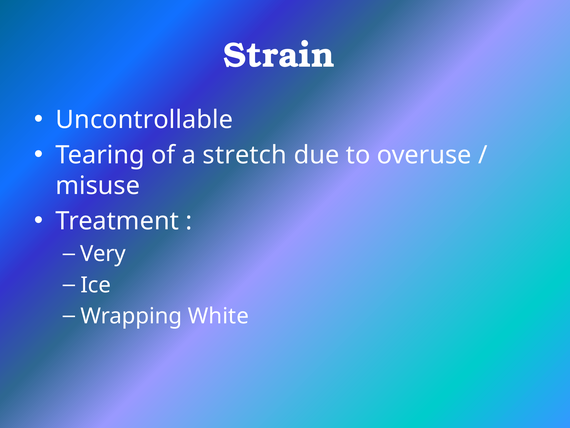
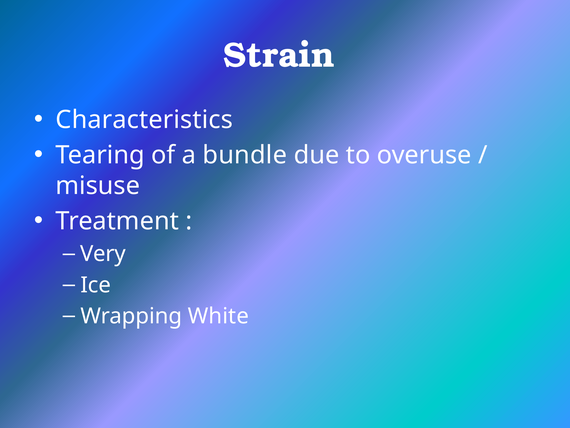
Uncontrollable: Uncontrollable -> Characteristics (144, 120)
stretch: stretch -> bundle (245, 155)
